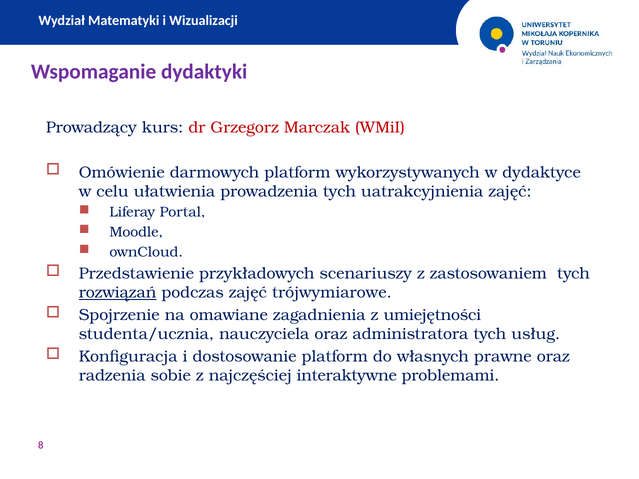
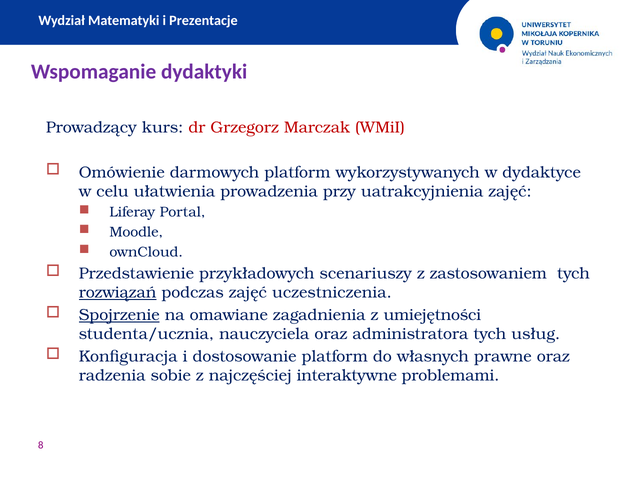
Wizualizacji: Wizualizacji -> Prezentacje (203, 21)
prowadzenia tych: tych -> przy (339, 192)
trójwymiarowe: trójwymiarowe -> uczestniczenia (332, 293)
Spojrzenie underline: none -> present (119, 315)
